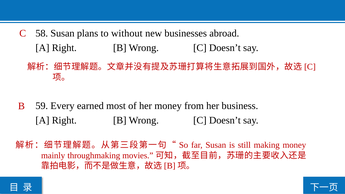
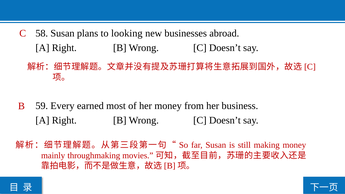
without: without -> looking (127, 33)
